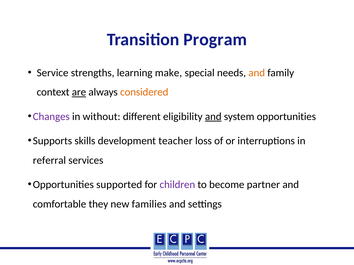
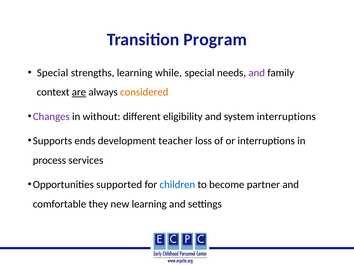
Service: Service -> Special (53, 73)
make: make -> while (169, 73)
and colour: orange -> purple (257, 73)
and underline: present -> none (213, 117)
system opportunities: opportunities -> interruptions (286, 117)
skills: skills -> ends (85, 141)
referral: referral -> process (49, 161)
children colour: purple -> blue (177, 185)
new families: families -> learning (149, 204)
